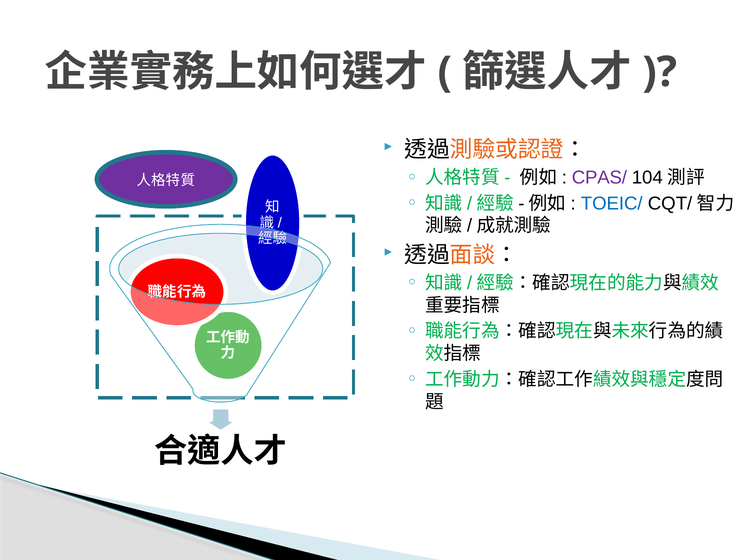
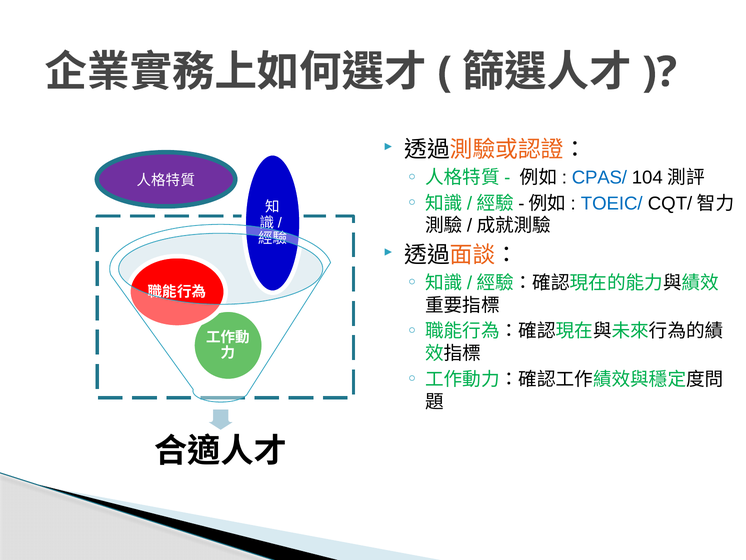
CPAS/ colour: purple -> blue (599, 177)
